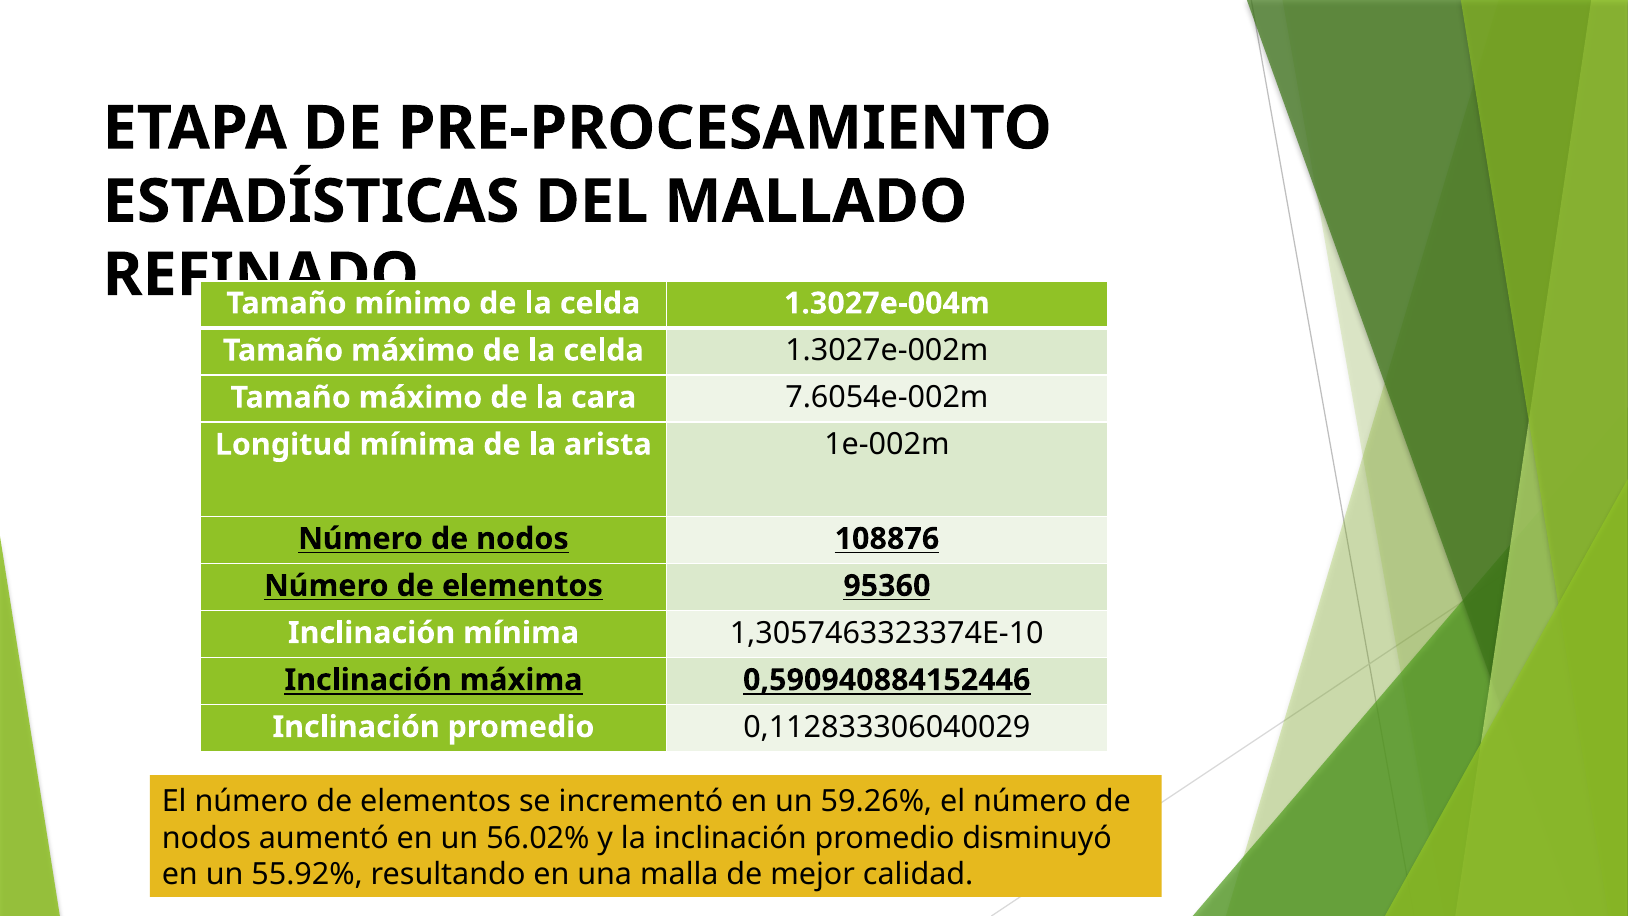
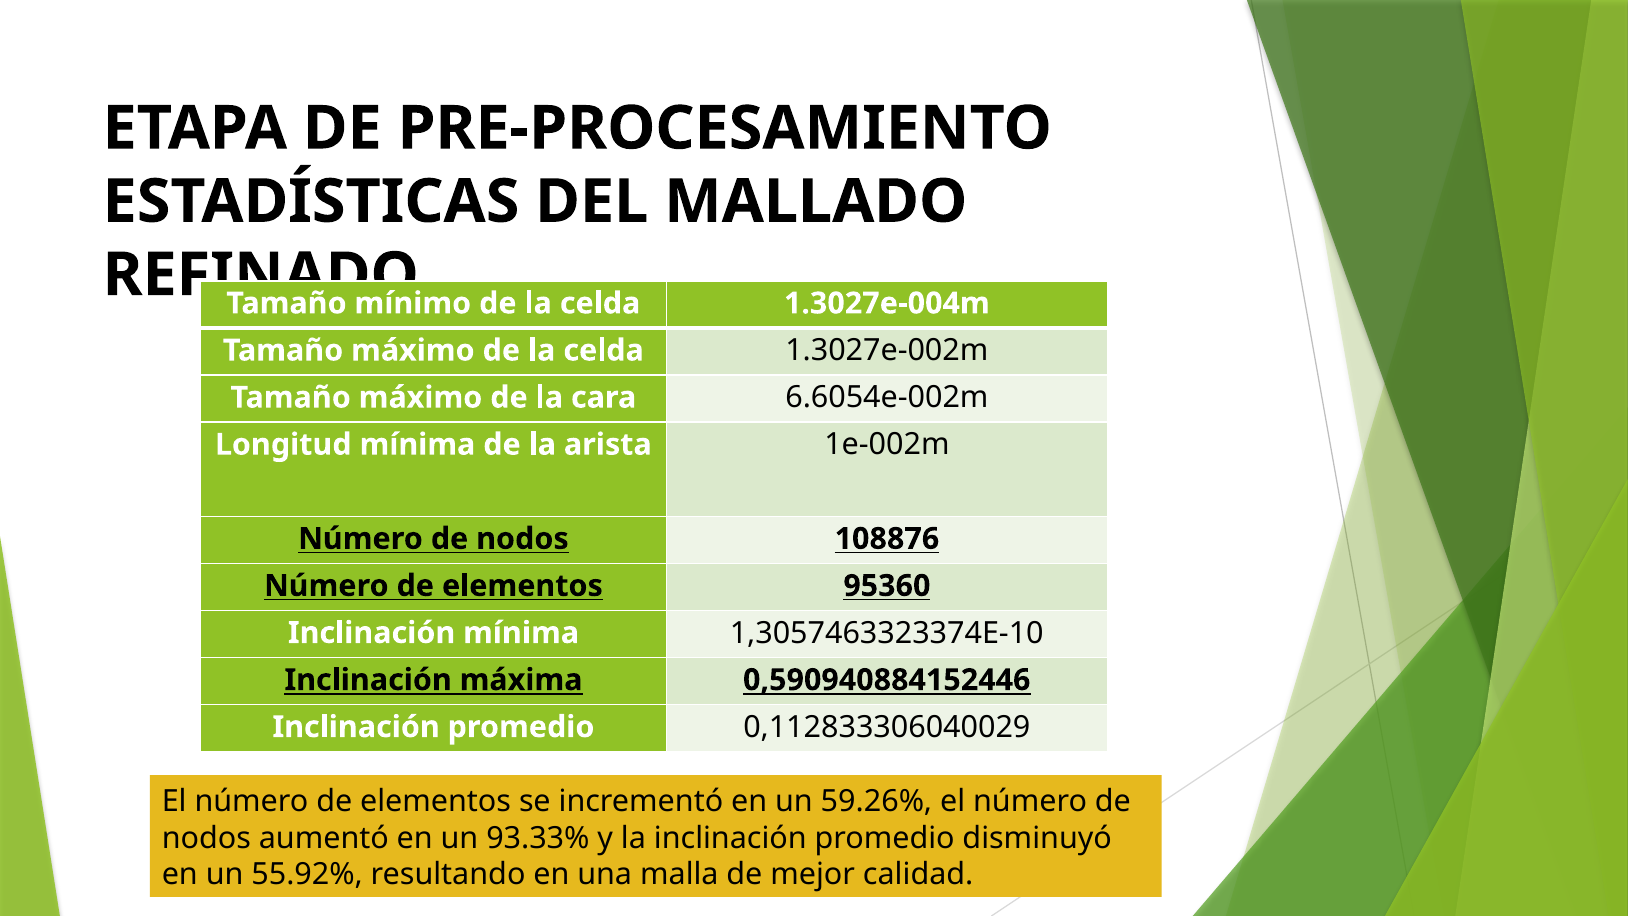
7.6054e-002m: 7.6054e-002m -> 6.6054e-002m (887, 397)
56.02%: 56.02% -> 93.33% (538, 838)
